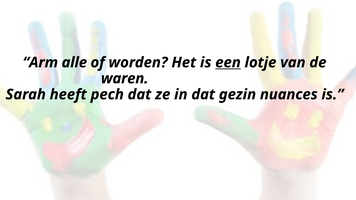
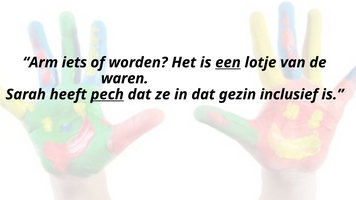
alle: alle -> iets (74, 63)
pech underline: none -> present (107, 95)
nuances: nuances -> inclusief (289, 95)
